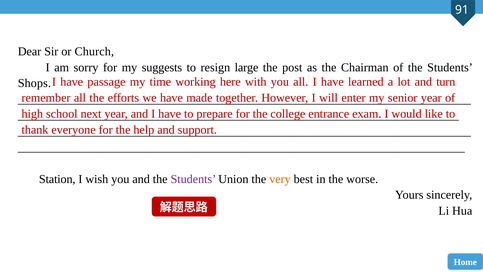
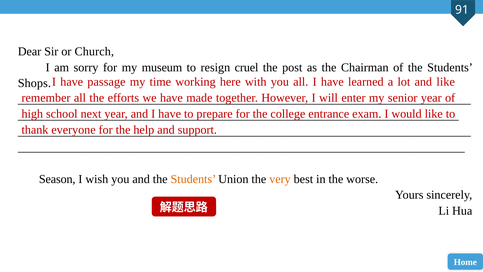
suggests: suggests -> museum (162, 67)
large: large -> cruel (247, 67)
and turn: turn -> like (446, 82)
Station: Station -> Season (57, 179)
Students colour: purple -> orange (193, 179)
